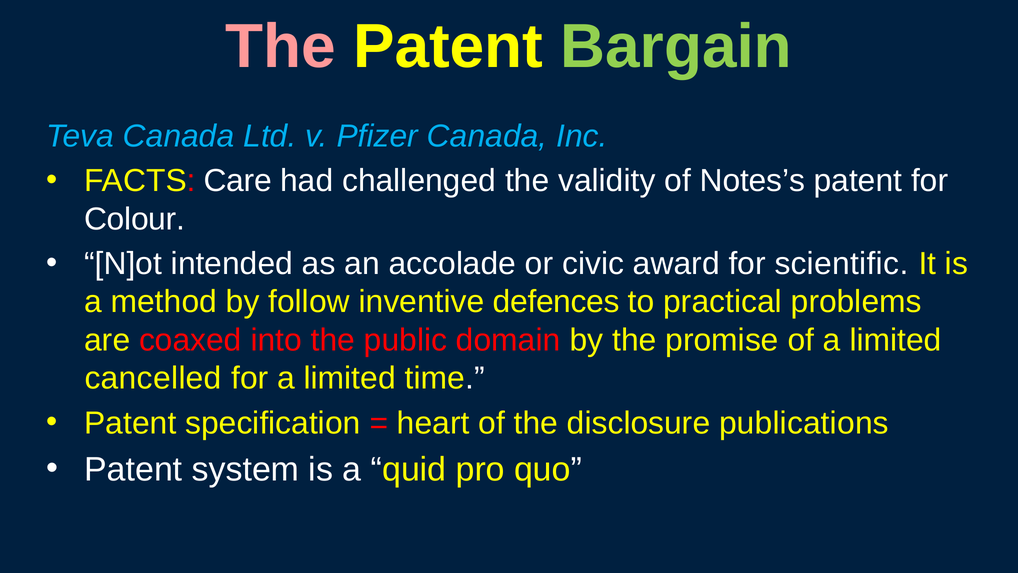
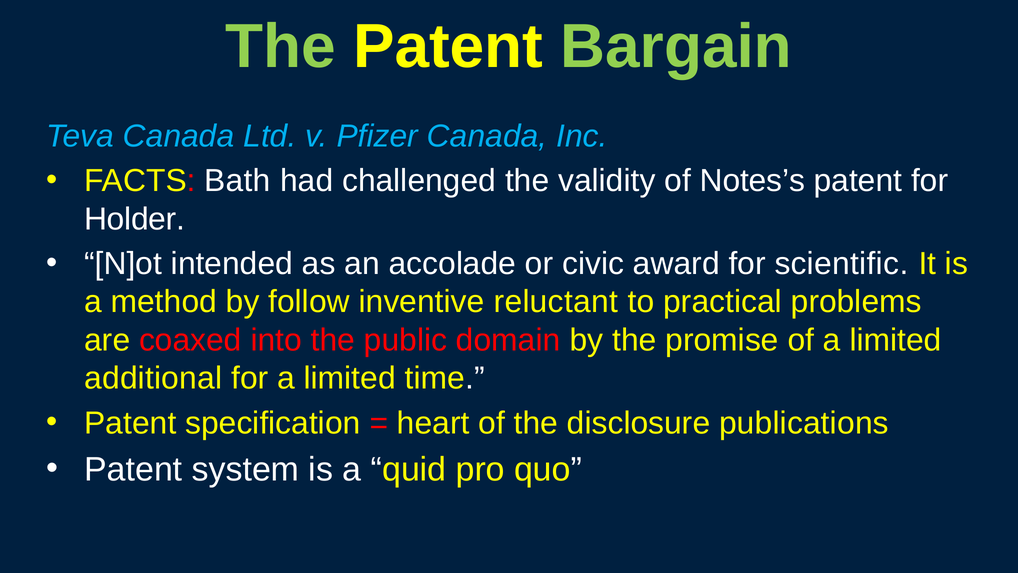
The colour: pink -> light green (281, 47)
Care: Care -> Bath (237, 181)
Colour: Colour -> Holder (135, 219)
defences: defences -> reluctant (556, 302)
cancelled: cancelled -> additional (153, 378)
